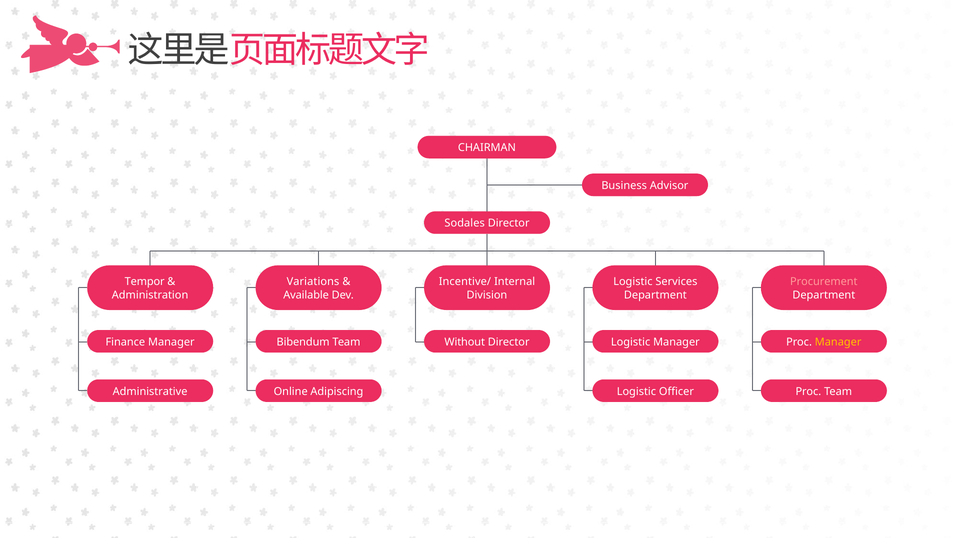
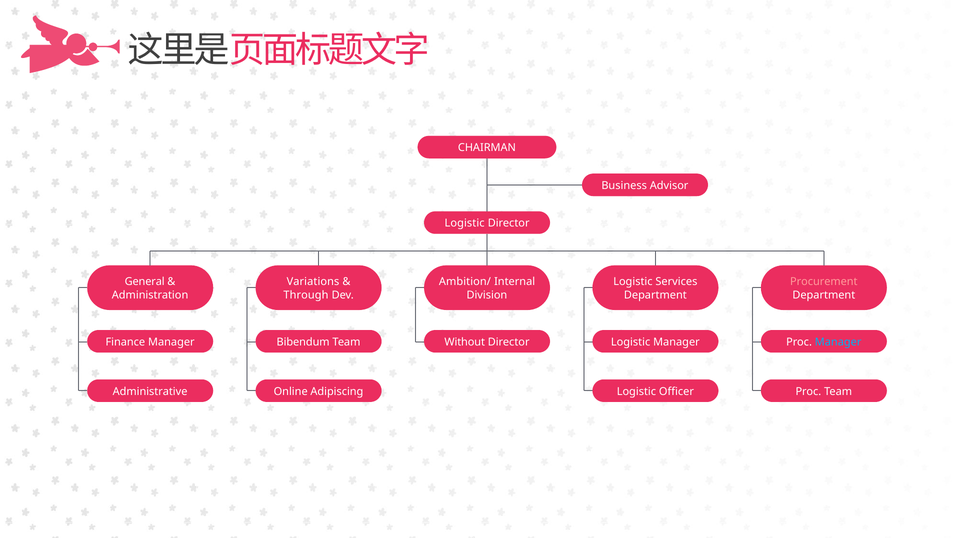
Sodales: Sodales -> Logistic (465, 223)
Tempor: Tempor -> General (145, 282)
Incentive/: Incentive/ -> Ambition/ (465, 282)
Available: Available -> Through (306, 295)
Manager colour: yellow -> light blue (838, 342)
